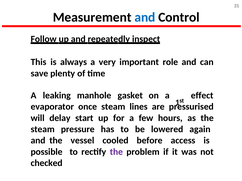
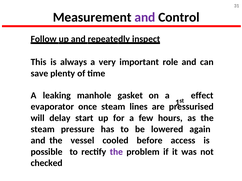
and colour: blue -> purple (145, 17)
